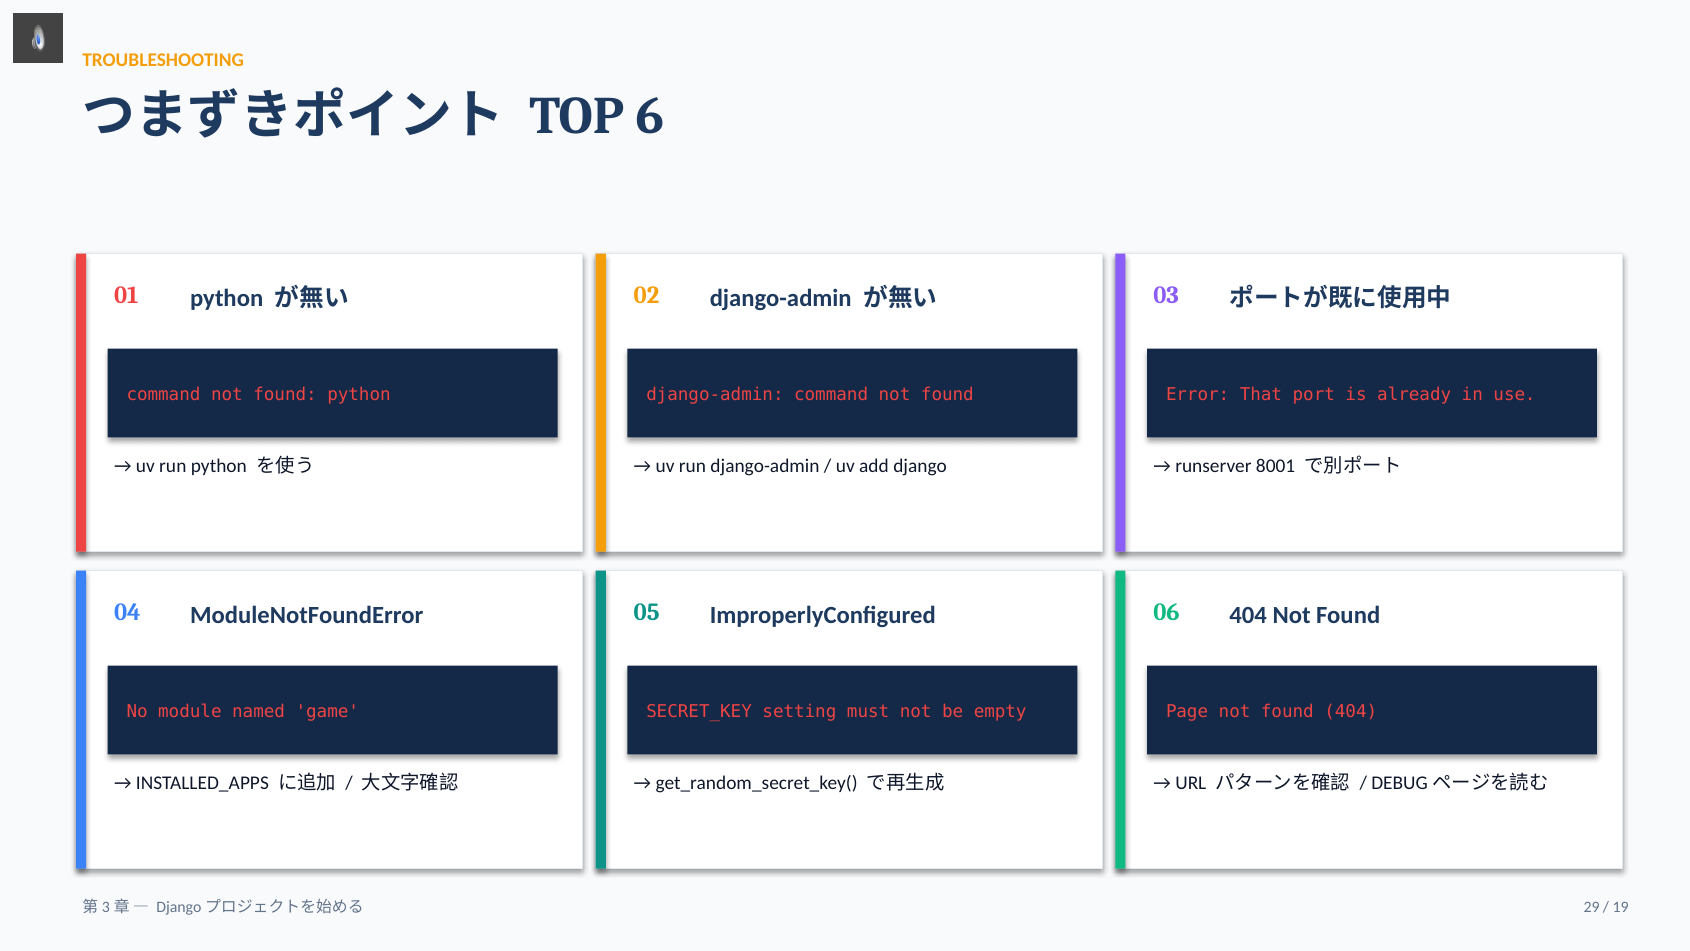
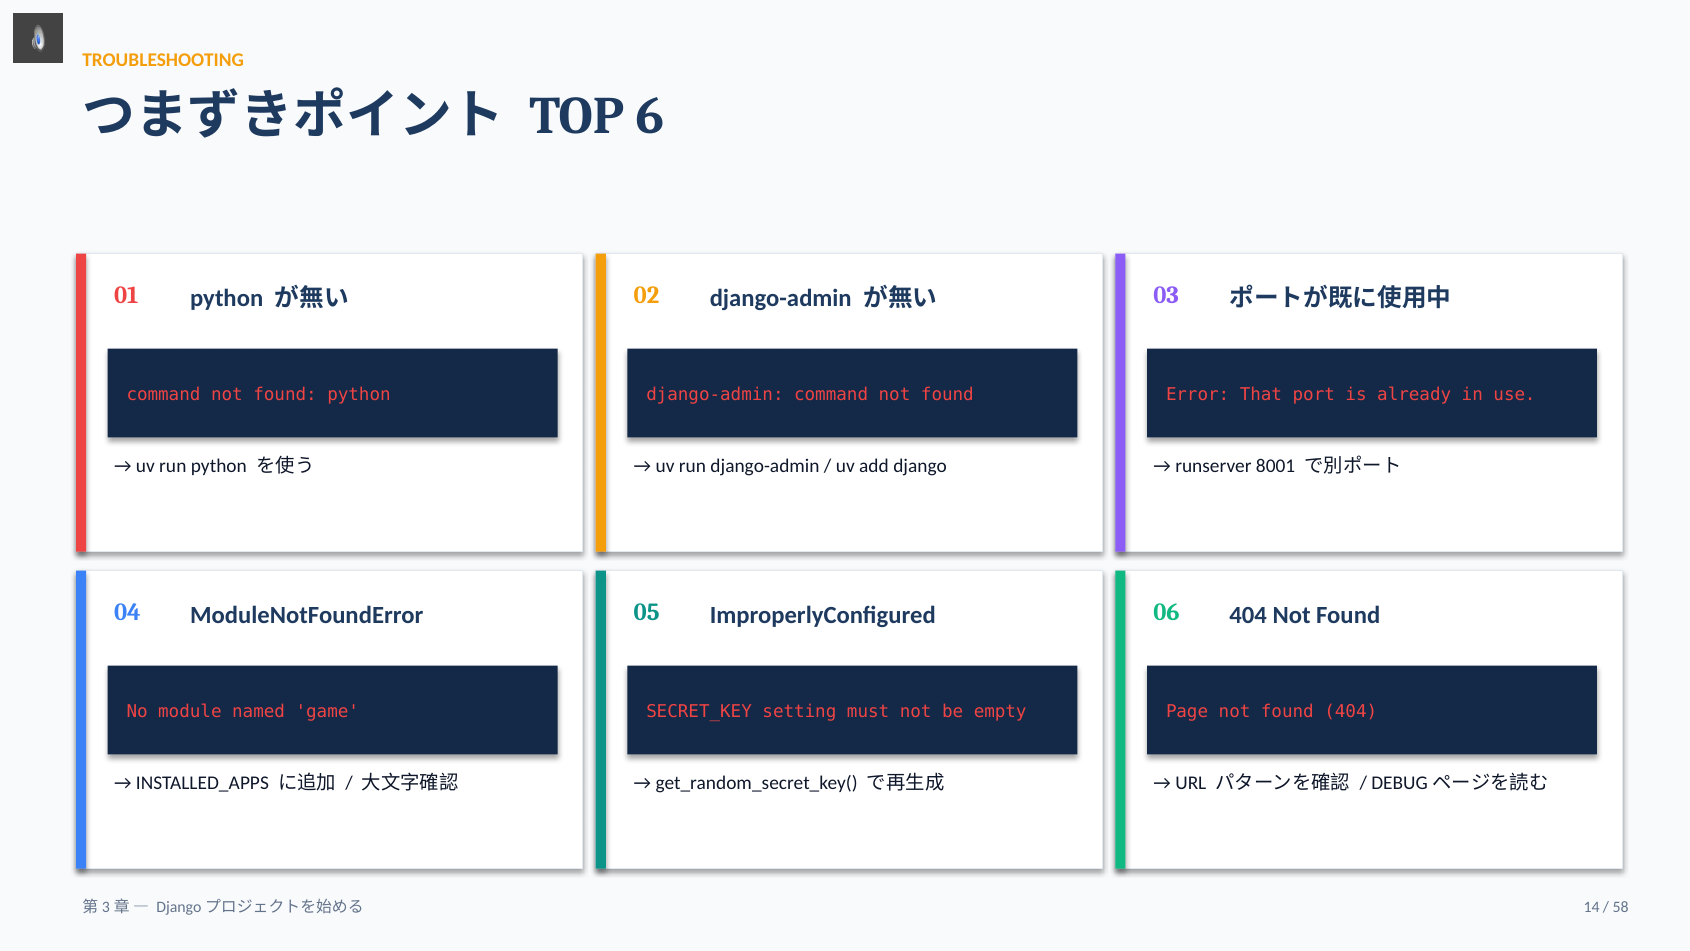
29: 29 -> 14 (1592, 907)
19: 19 -> 58 (1621, 907)
